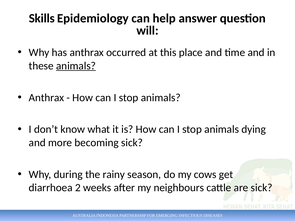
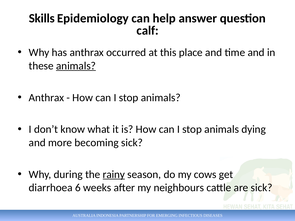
will: will -> calf (148, 31)
rainy underline: none -> present (114, 175)
2: 2 -> 6 (78, 188)
